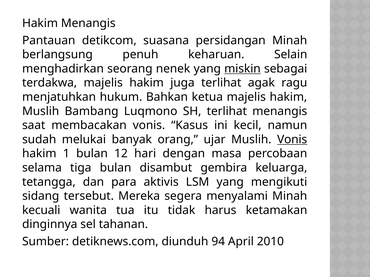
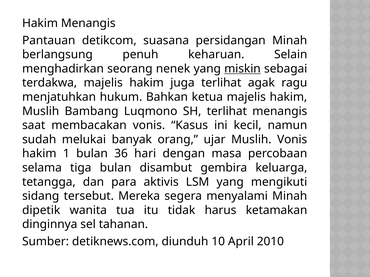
Vonis underline: present -> none (292, 140)
12: 12 -> 36 (121, 154)
kecuali: kecuali -> dipetik (41, 211)
94: 94 -> 10 (218, 242)
